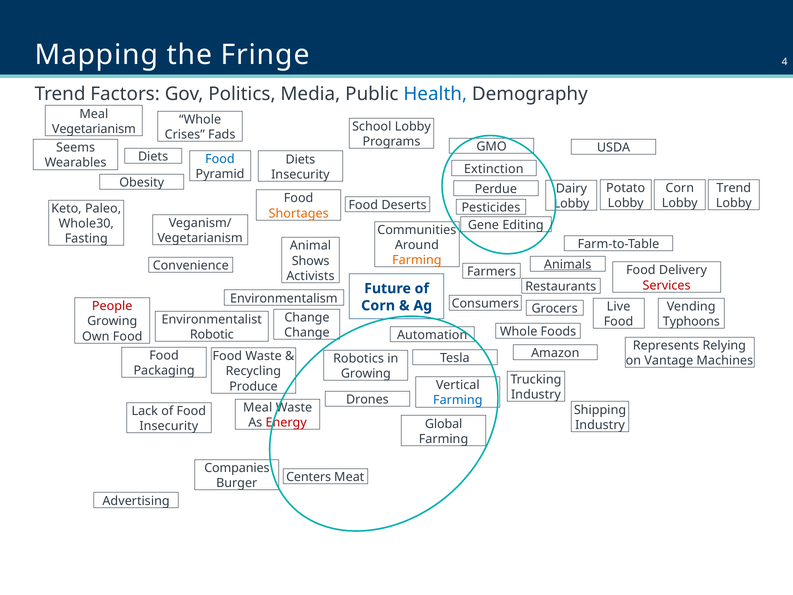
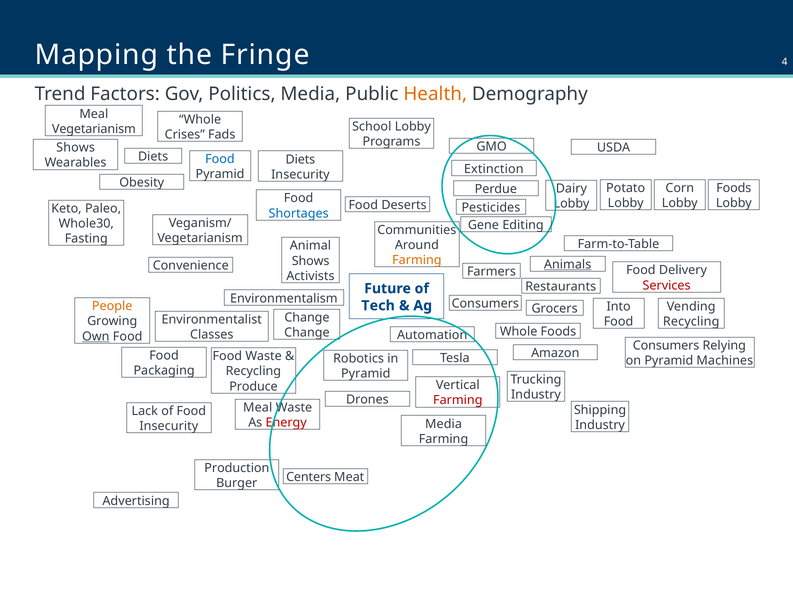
Health colour: blue -> orange (435, 94)
Seems: Seems -> Shows (76, 148)
Trend: Trend -> Foods (734, 188)
Shortages colour: orange -> blue (299, 213)
People colour: red -> orange (112, 306)
Live: Live -> Into (619, 306)
Corn: Corn -> Tech (378, 305)
Typhoons: Typhoons -> Recycling (691, 322)
Robotic: Robotic -> Classes (212, 335)
Own underline: none -> present (96, 336)
Represents: Represents -> Consumers (666, 345)
on Vantage: Vantage -> Pyramid (669, 361)
Growing: Growing -> Pyramid (366, 373)
Farming colour: blue -> red (458, 400)
Global: Global -> Media (444, 424)
Companies: Companies -> Production (237, 468)
